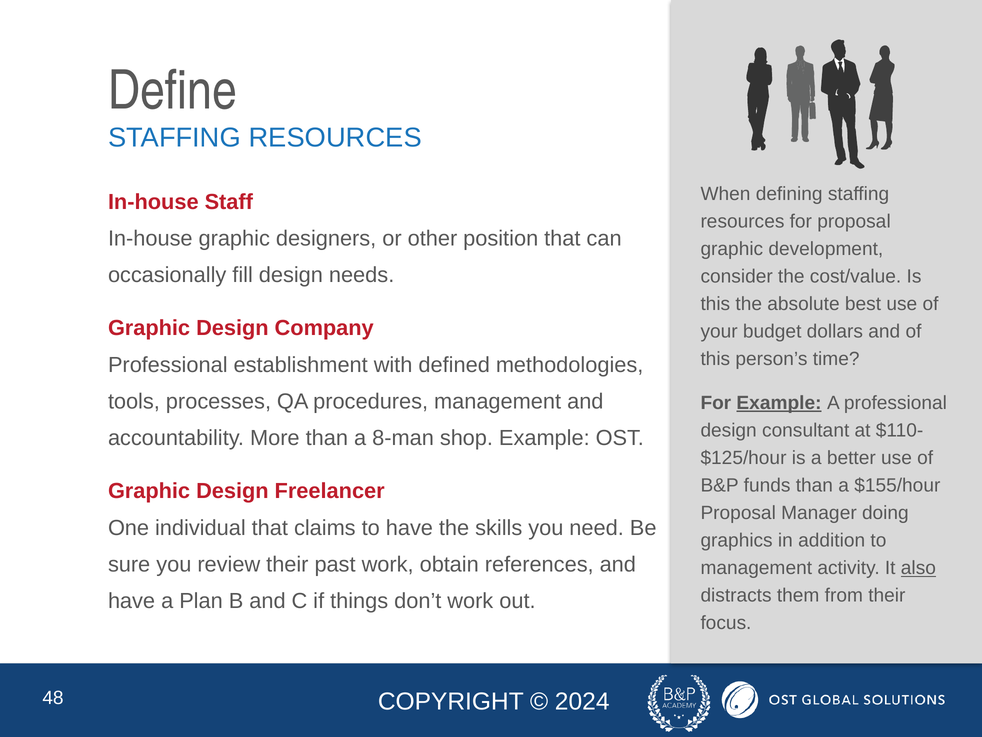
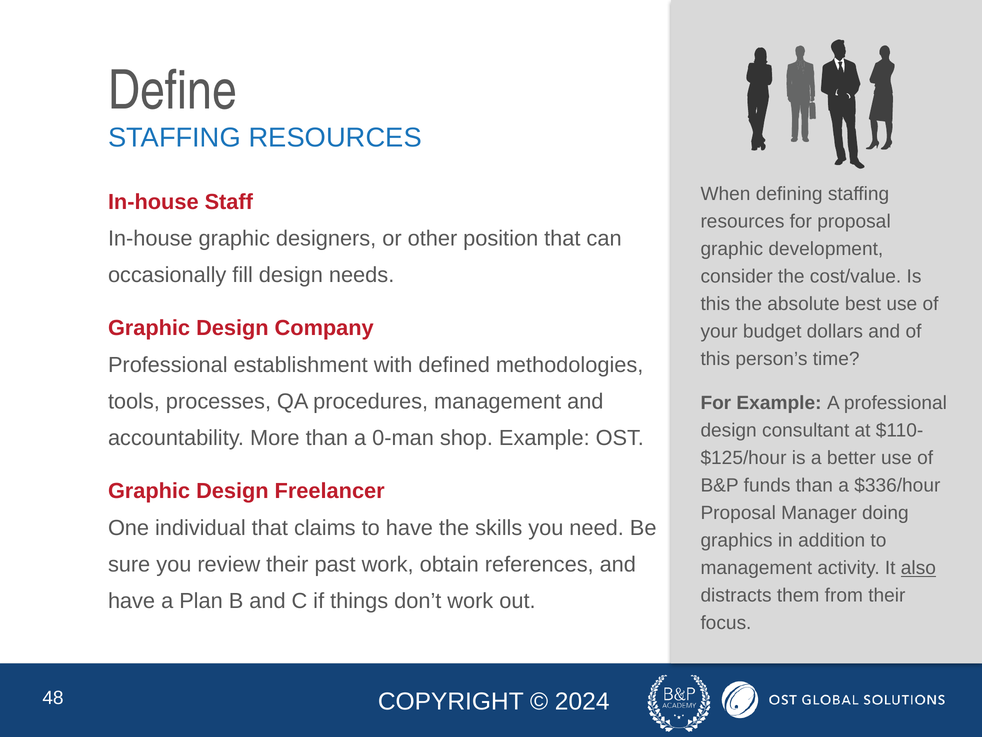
Example underline: present -> none (779, 403)
8-man: 8-man -> 0-man (403, 438)
$155/hour: $155/hour -> $336/hour (897, 485)
